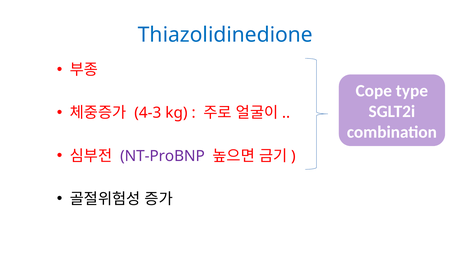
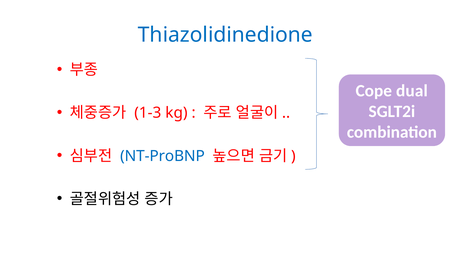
type: type -> dual (412, 91)
4-3: 4-3 -> 1-3 (148, 113)
NT-ProBNP colour: purple -> blue (162, 156)
